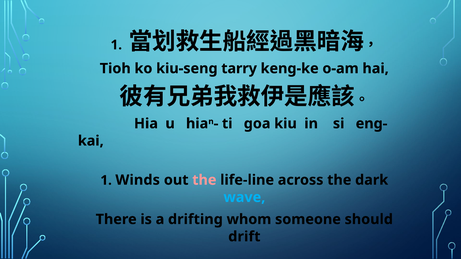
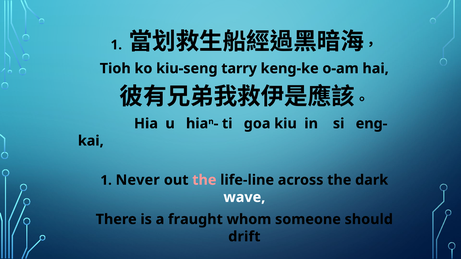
Winds: Winds -> Never (138, 180)
wave colour: light blue -> white (244, 197)
drifting: drifting -> fraught (195, 220)
